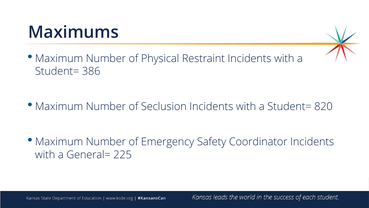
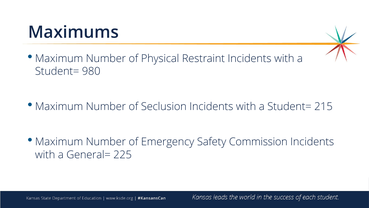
386: 386 -> 980 (91, 71)
820: 820 -> 215 (323, 106)
Coordinator: Coordinator -> Commission (258, 141)
